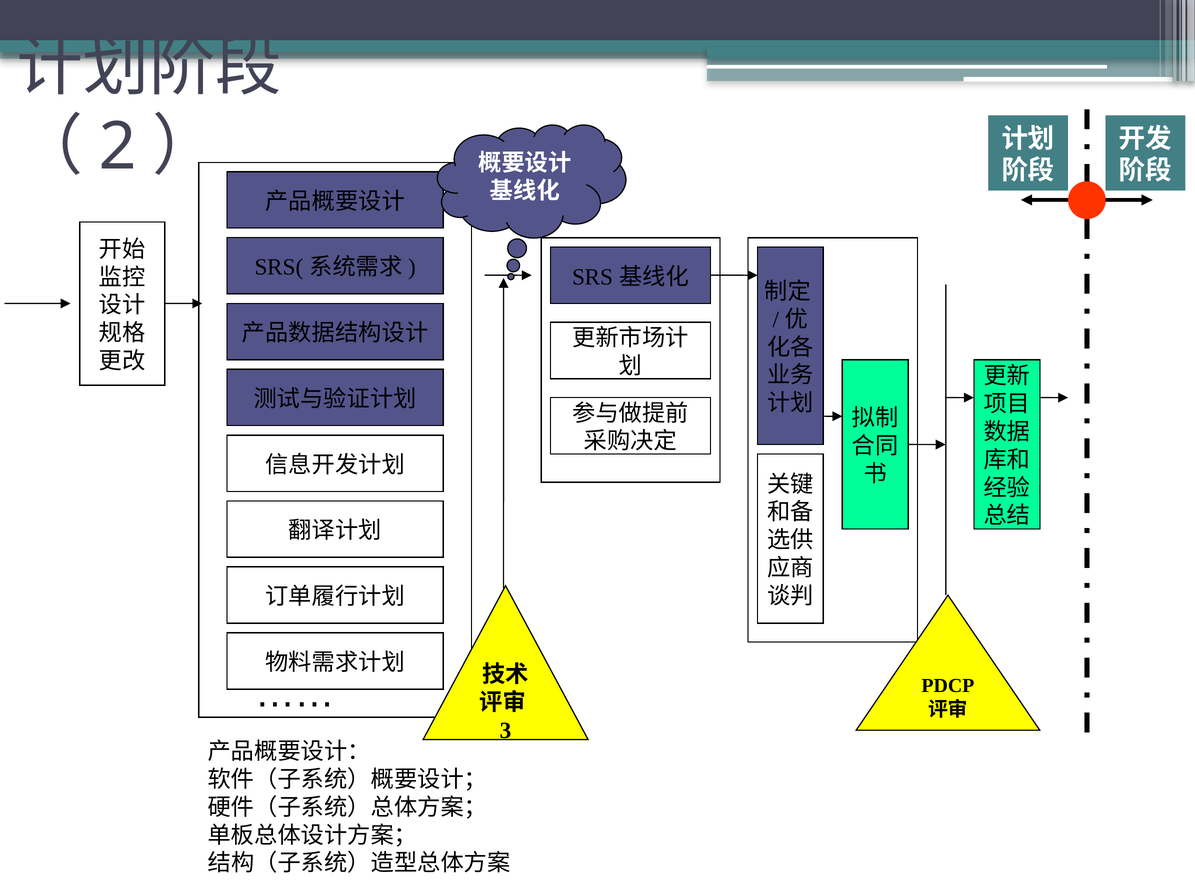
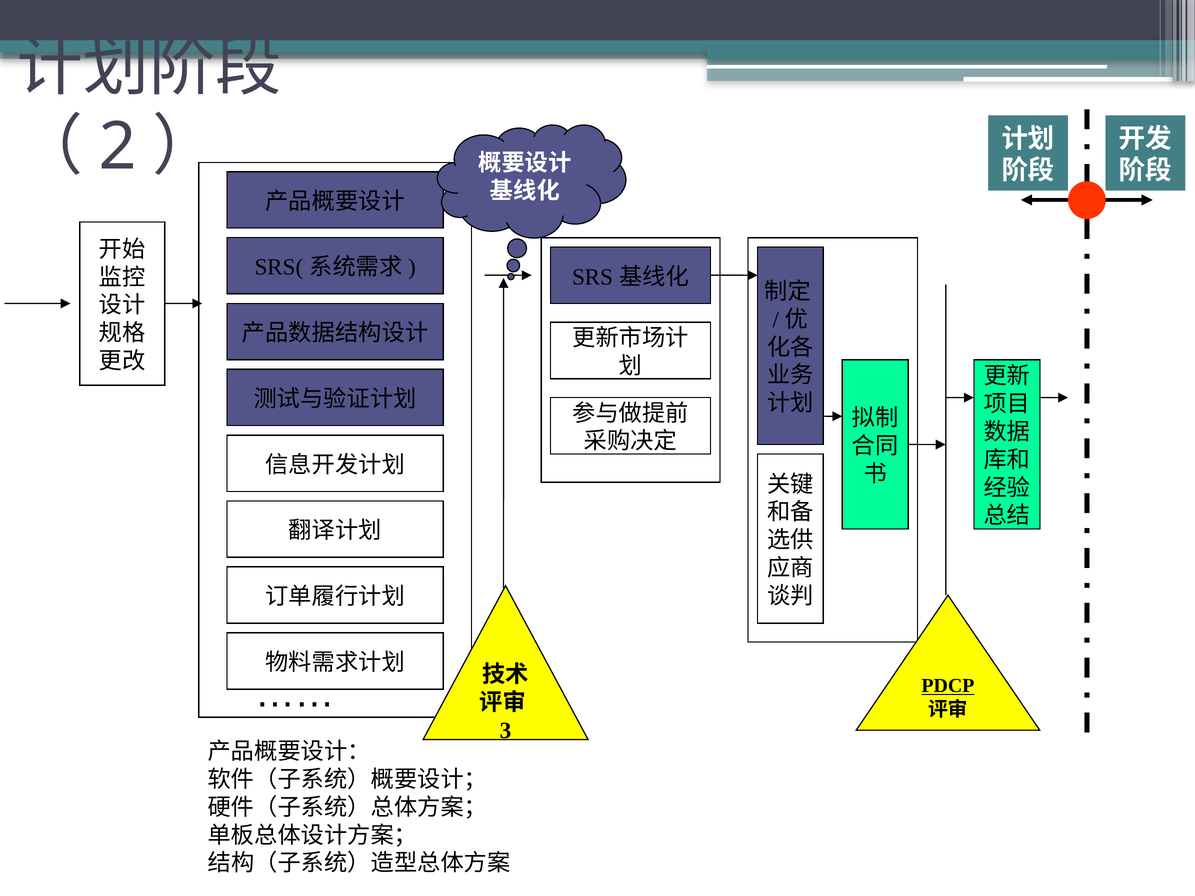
PDCP underline: none -> present (948, 686)
